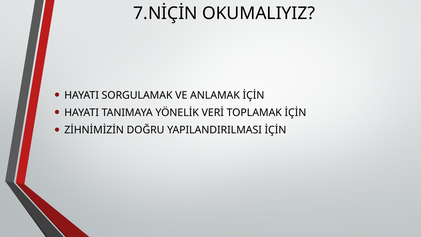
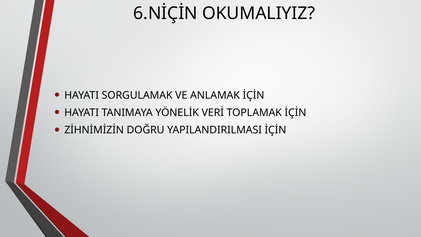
7.NİÇİN: 7.NİÇİN -> 6.NİÇİN (165, 13)
